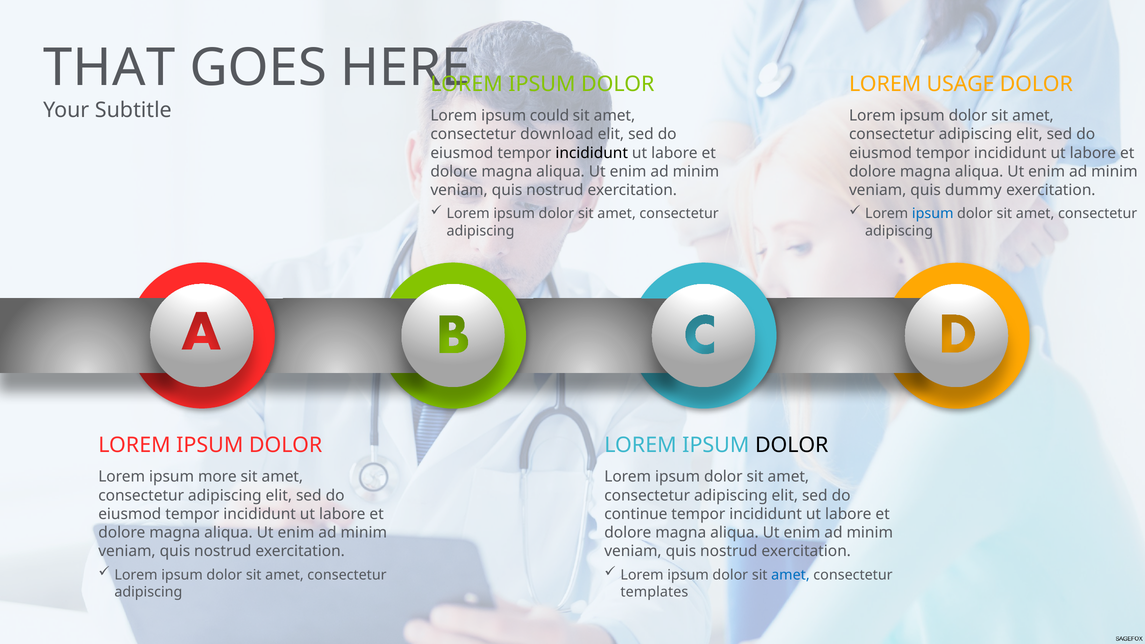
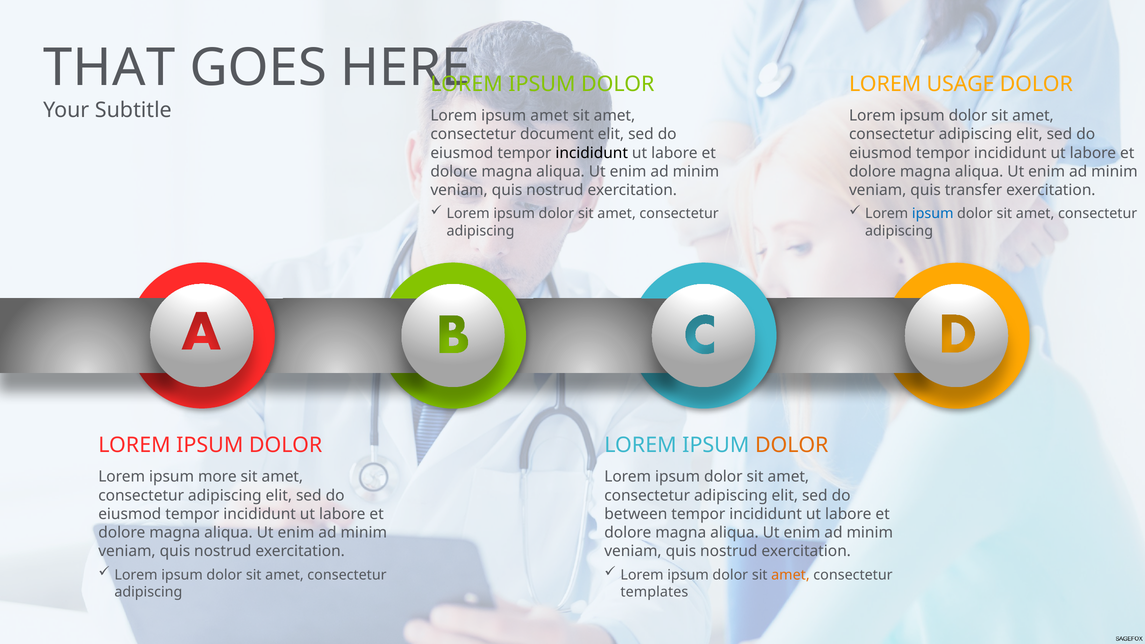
ipsum could: could -> amet (549, 116)
download: download -> document (557, 134)
dummy: dummy -> transfer (973, 190)
DOLOR colour: black -> orange (792, 445)
continue: continue -> between (636, 514)
amet colour: blue -> orange (790, 575)
